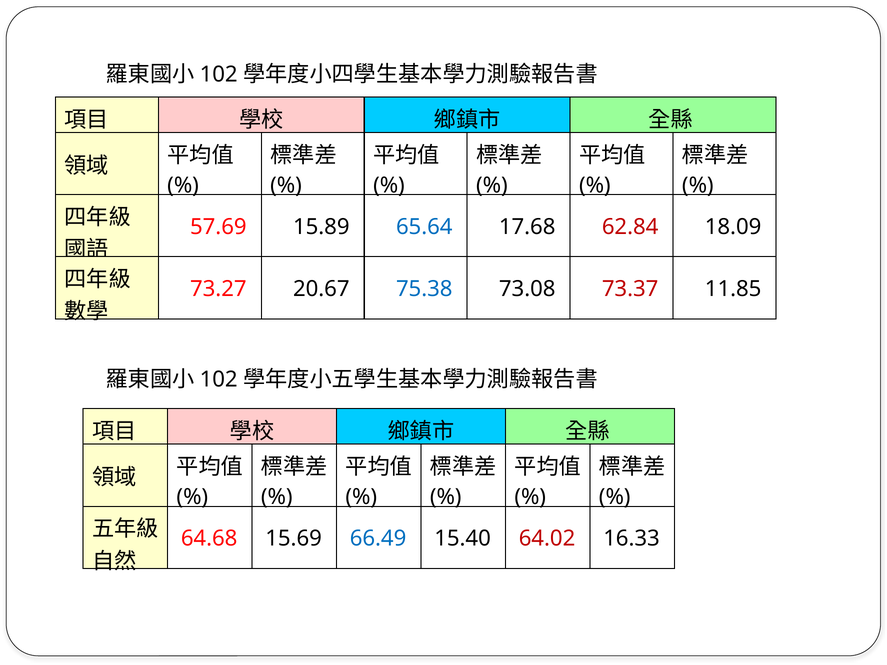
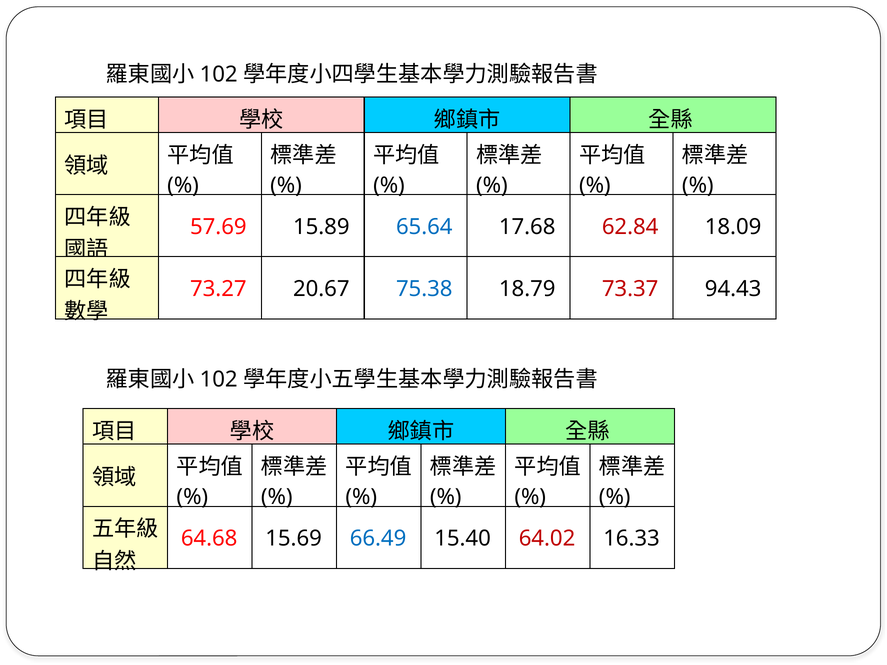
73.08: 73.08 -> 18.79 (527, 289)
11.85: 11.85 -> 94.43 (733, 289)
